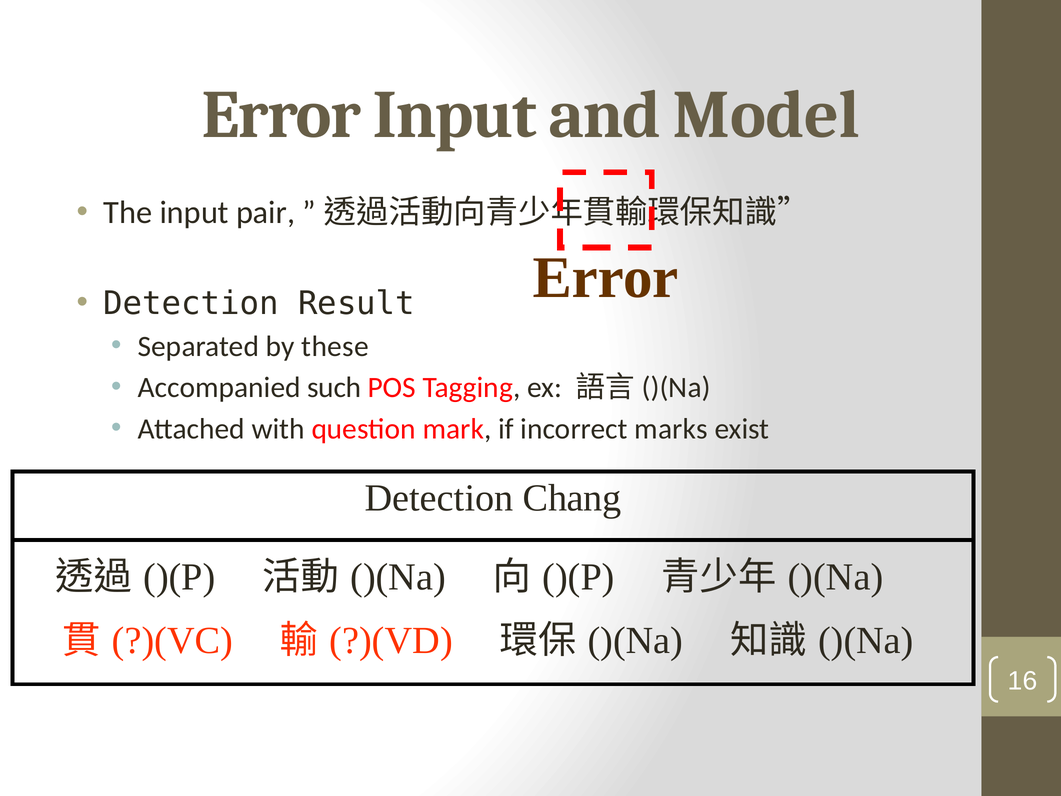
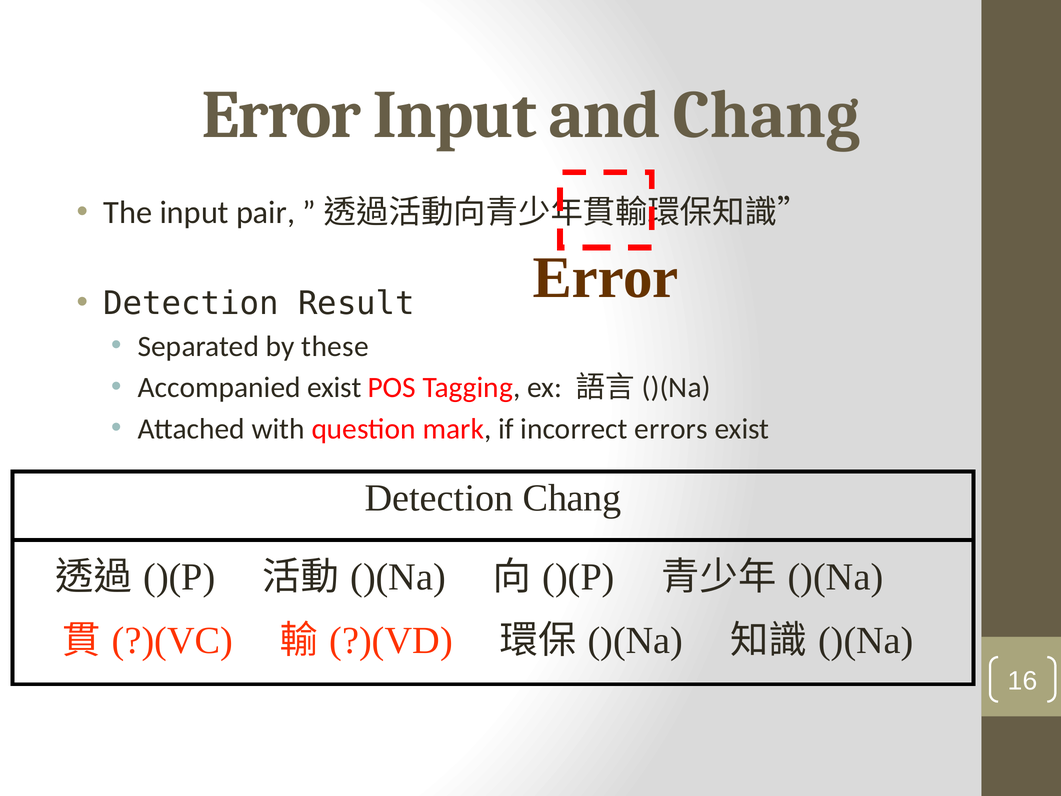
and Model: Model -> Chang (767, 115)
Accompanied such: such -> exist (334, 388)
marks: marks -> errors (671, 429)
